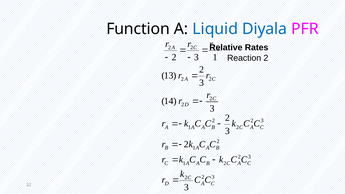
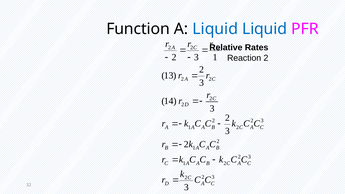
Liquid Diyala: Diyala -> Liquid (265, 29)
